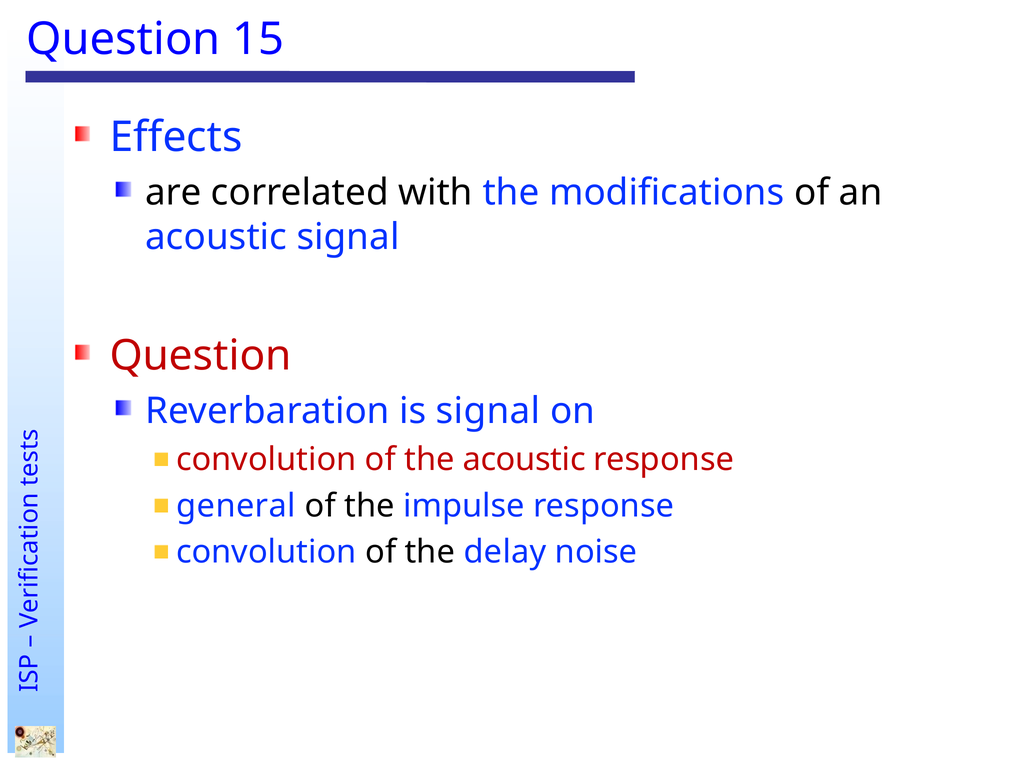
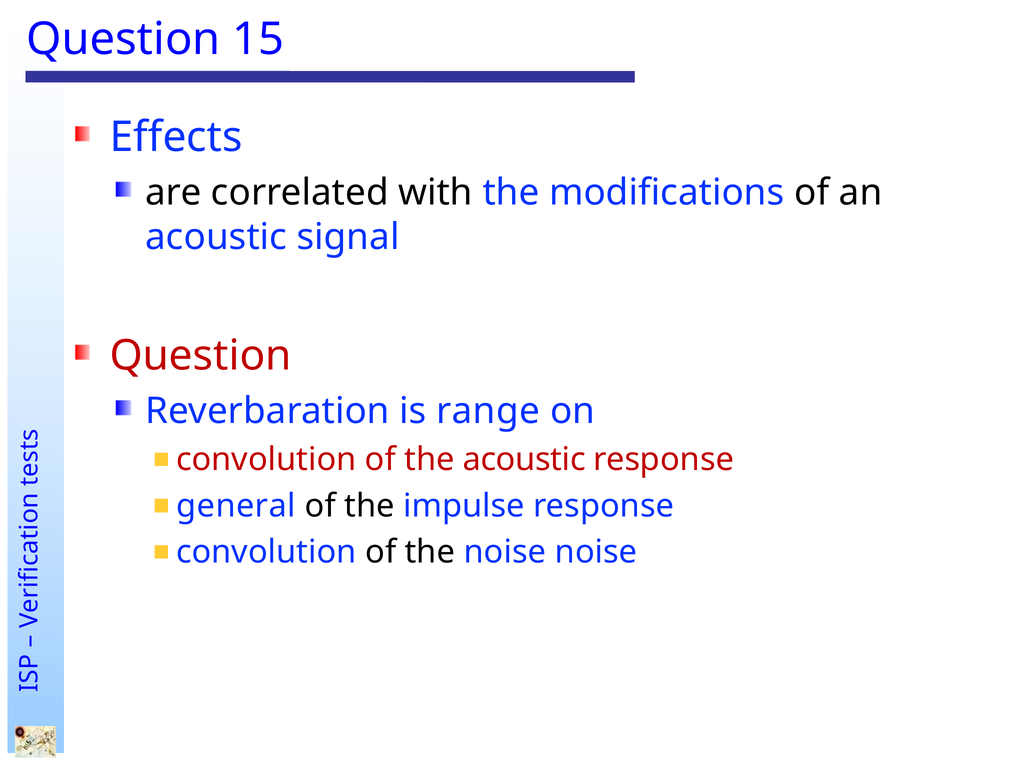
is signal: signal -> range (488, 411)
the delay: delay -> noise (505, 552)
